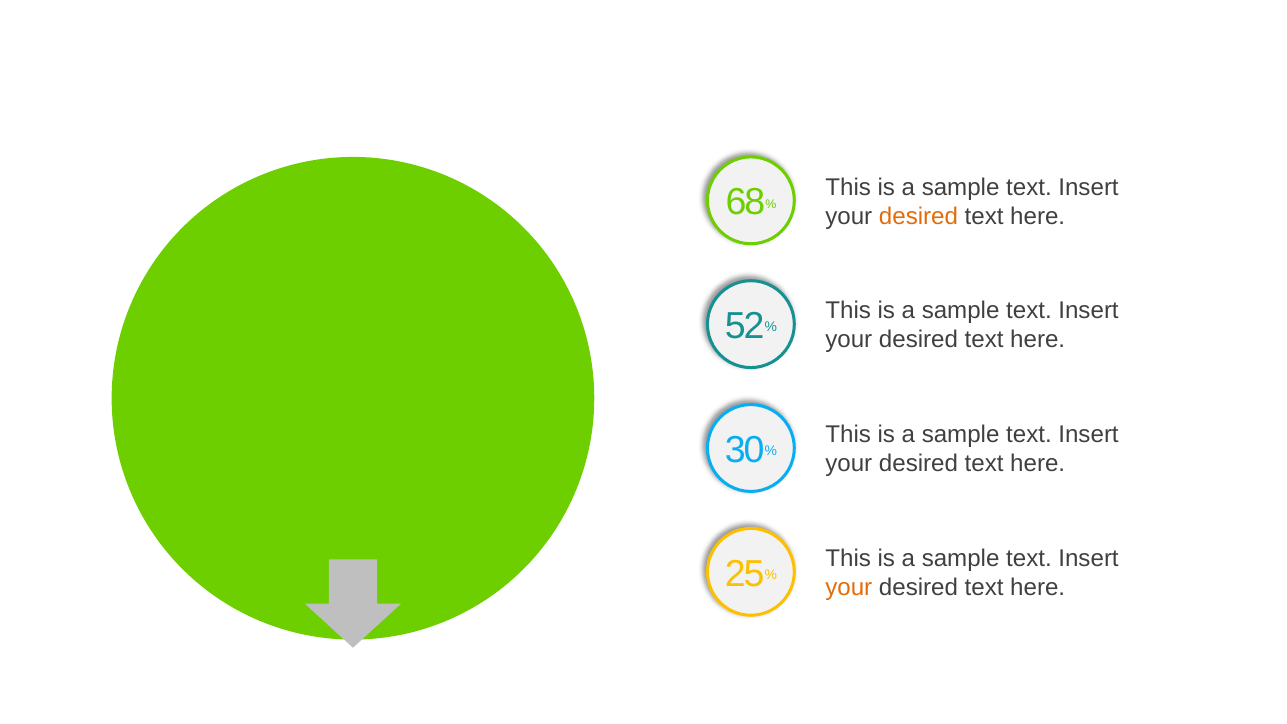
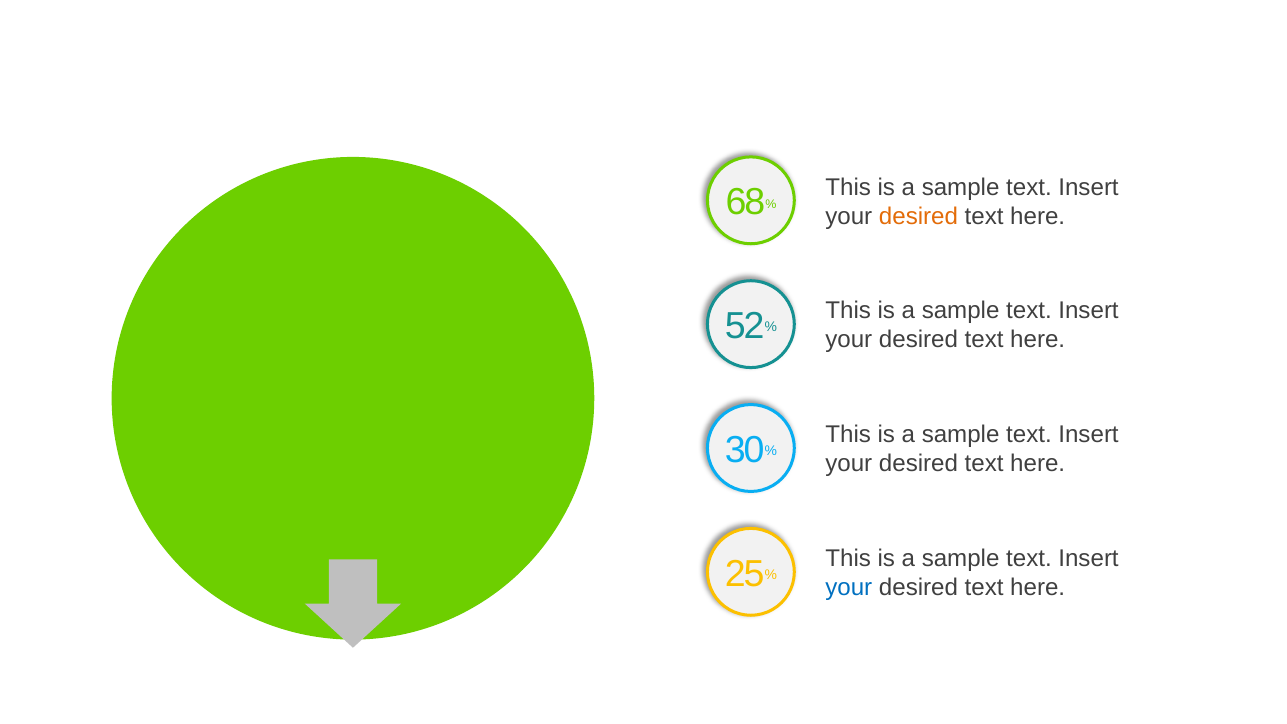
your colour: orange -> blue (849, 588)
